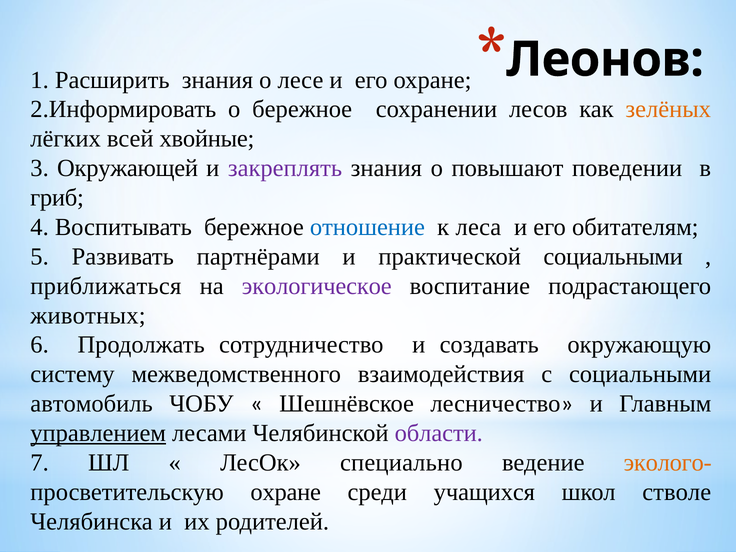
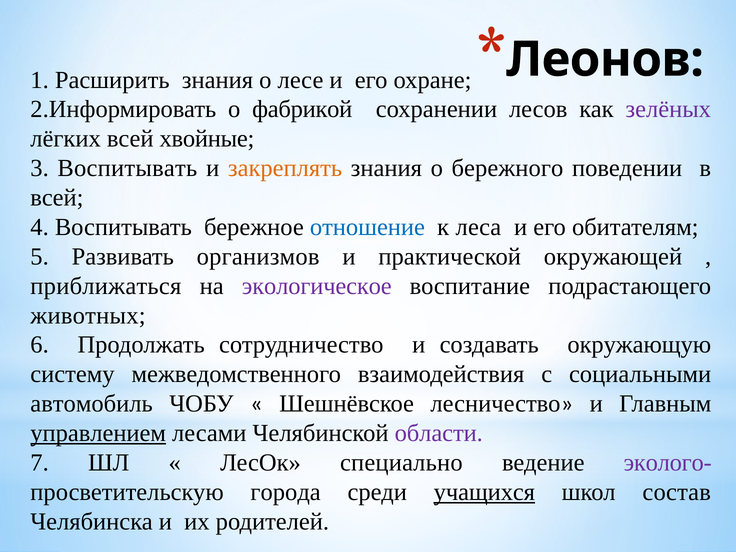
о бережное: бережное -> фабрикой (302, 109)
зелёных colour: orange -> purple (668, 109)
3 Окружающей: Окружающей -> Воспитывать (127, 168)
закреплять colour: purple -> orange (285, 168)
повышают: повышают -> бережного (507, 168)
гриб: гриб -> всей (57, 198)
партнёрами: партнёрами -> организмов (258, 257)
практической социальными: социальными -> окружающей (613, 257)
эколого- colour: orange -> purple (668, 463)
просветительскую охране: охране -> города (286, 492)
учащихся underline: none -> present (484, 492)
стволе: стволе -> состав (677, 492)
